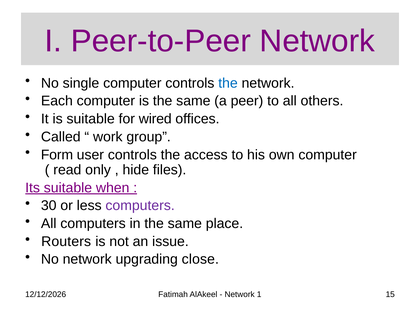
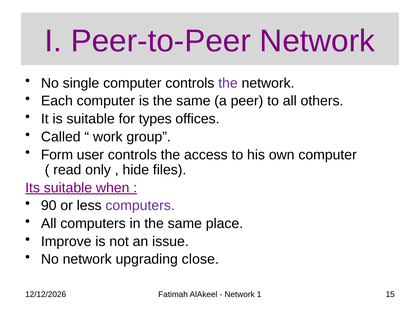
the colour: blue -> purple (228, 83)
wired: wired -> types (155, 119)
30: 30 -> 90 (49, 206)
Routers: Routers -> Improve (66, 241)
